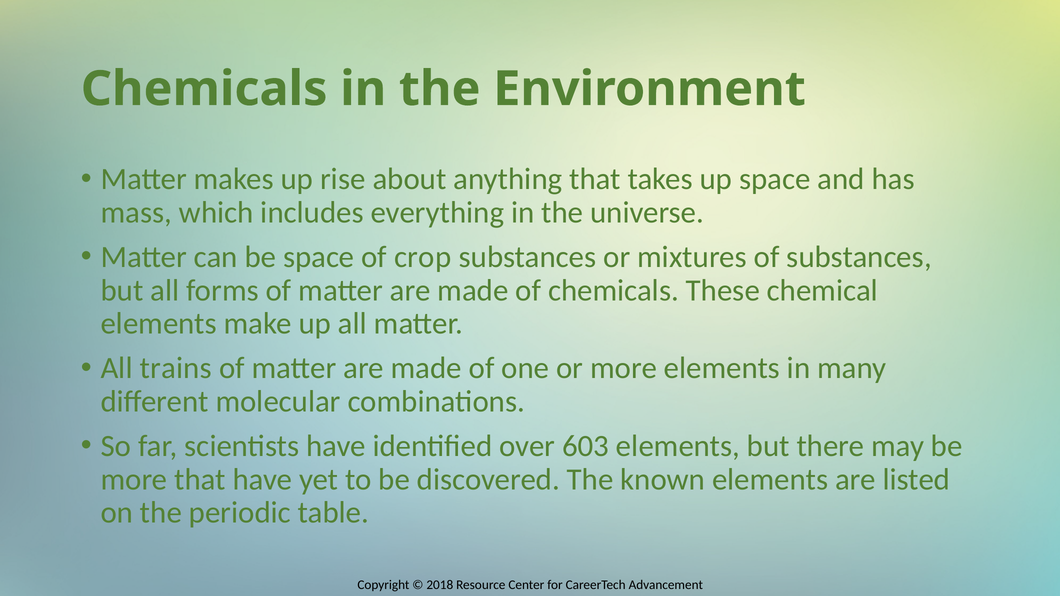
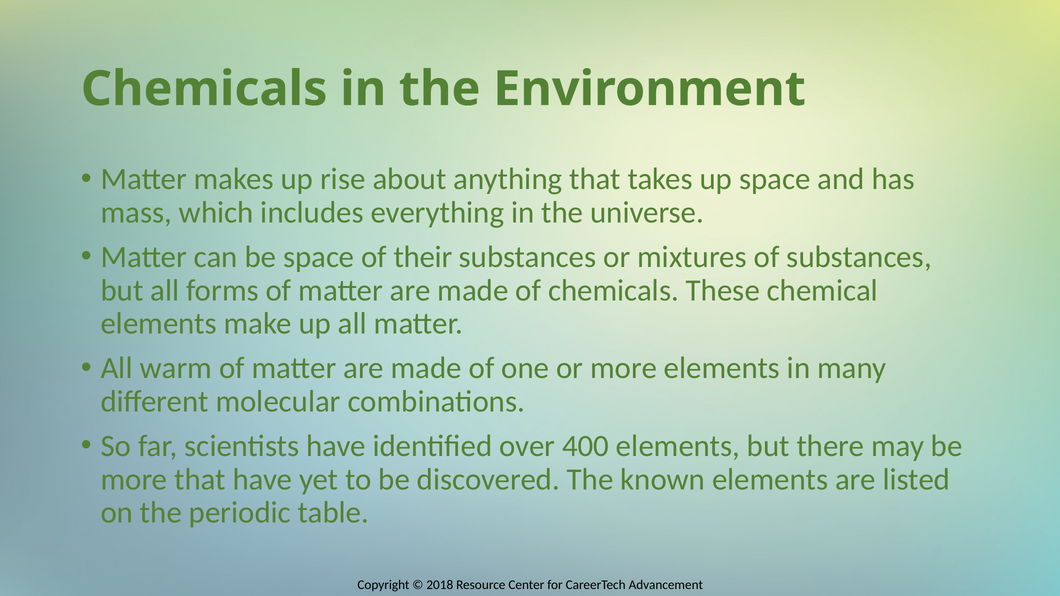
crop: crop -> their (423, 257)
trains: trains -> warm (176, 368)
603: 603 -> 400 (586, 446)
